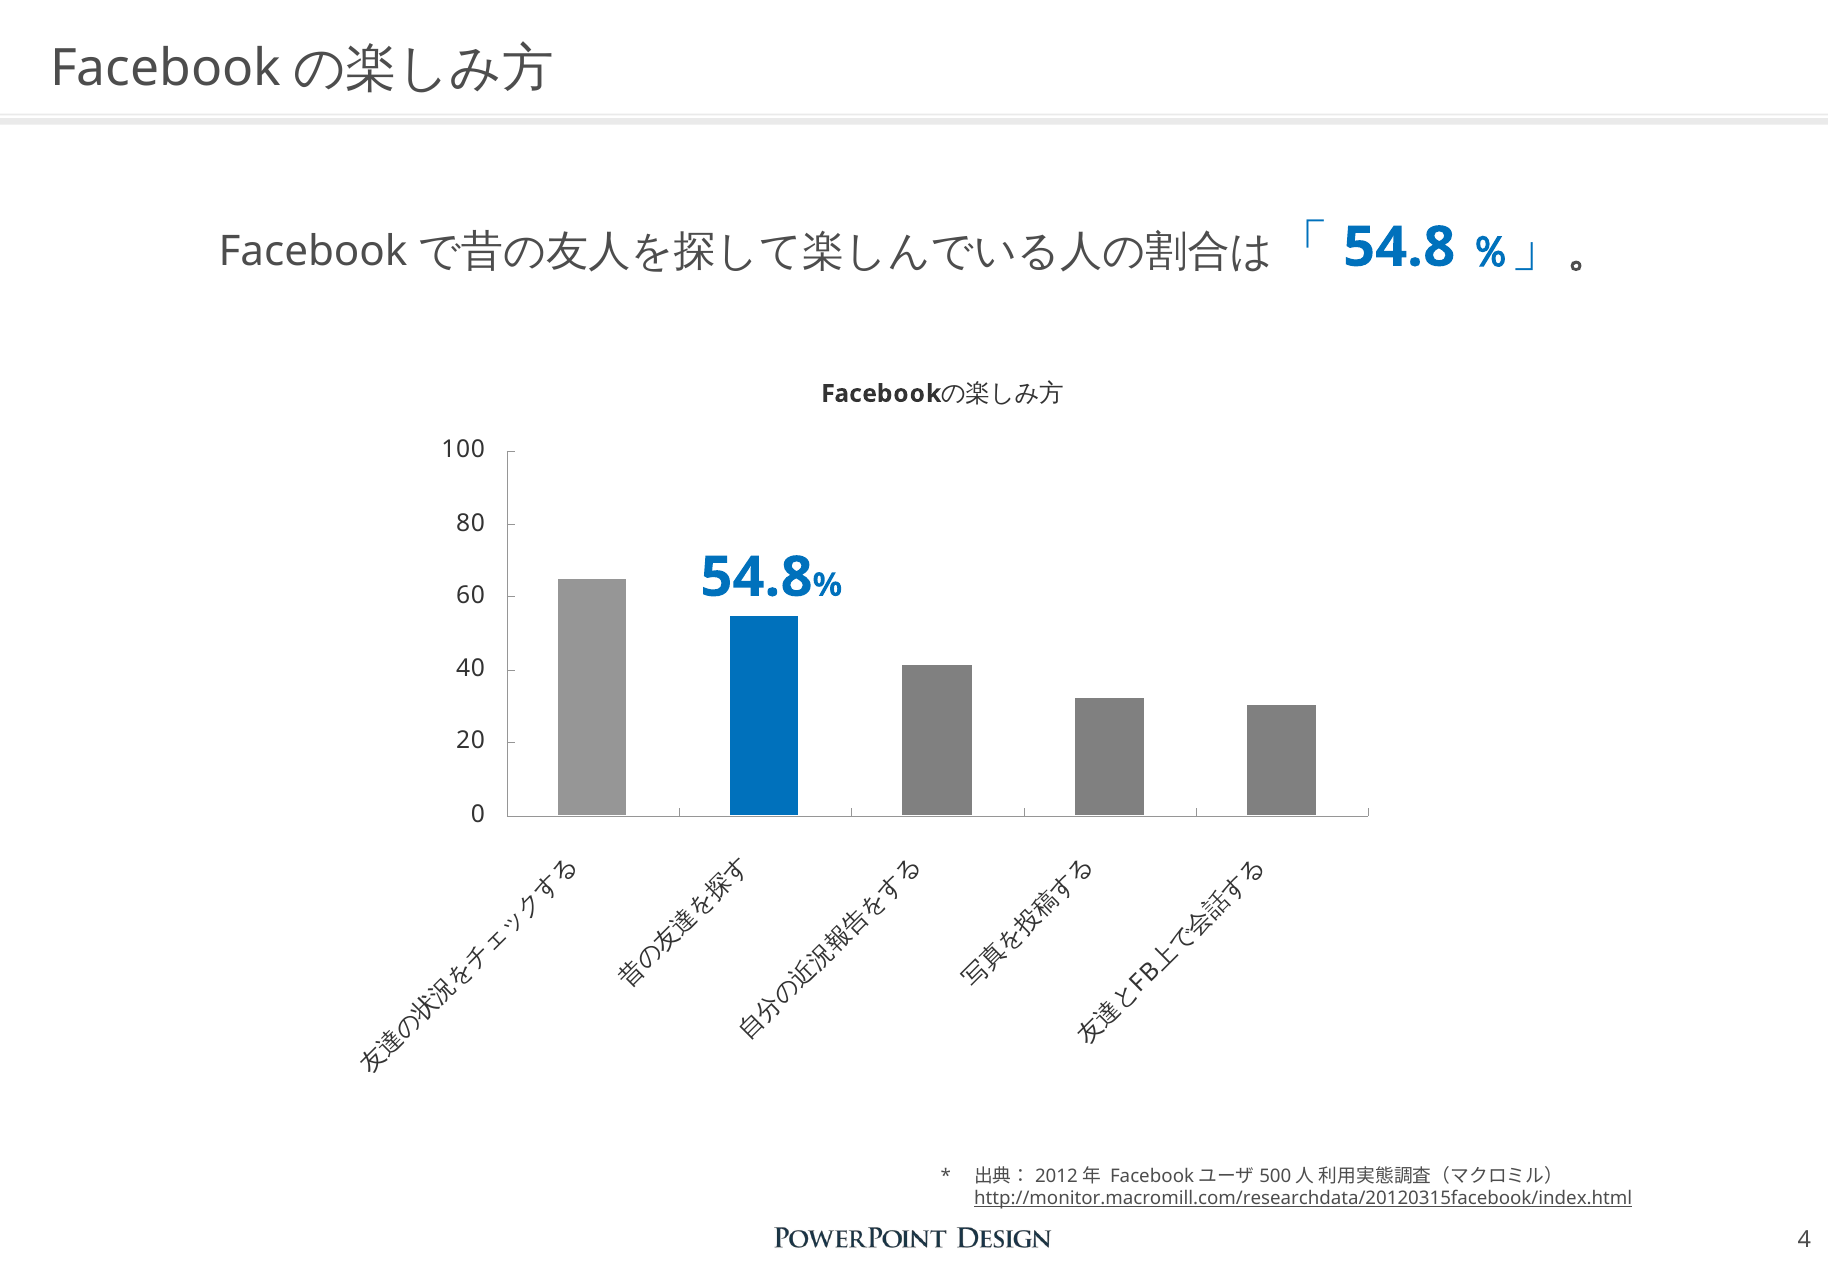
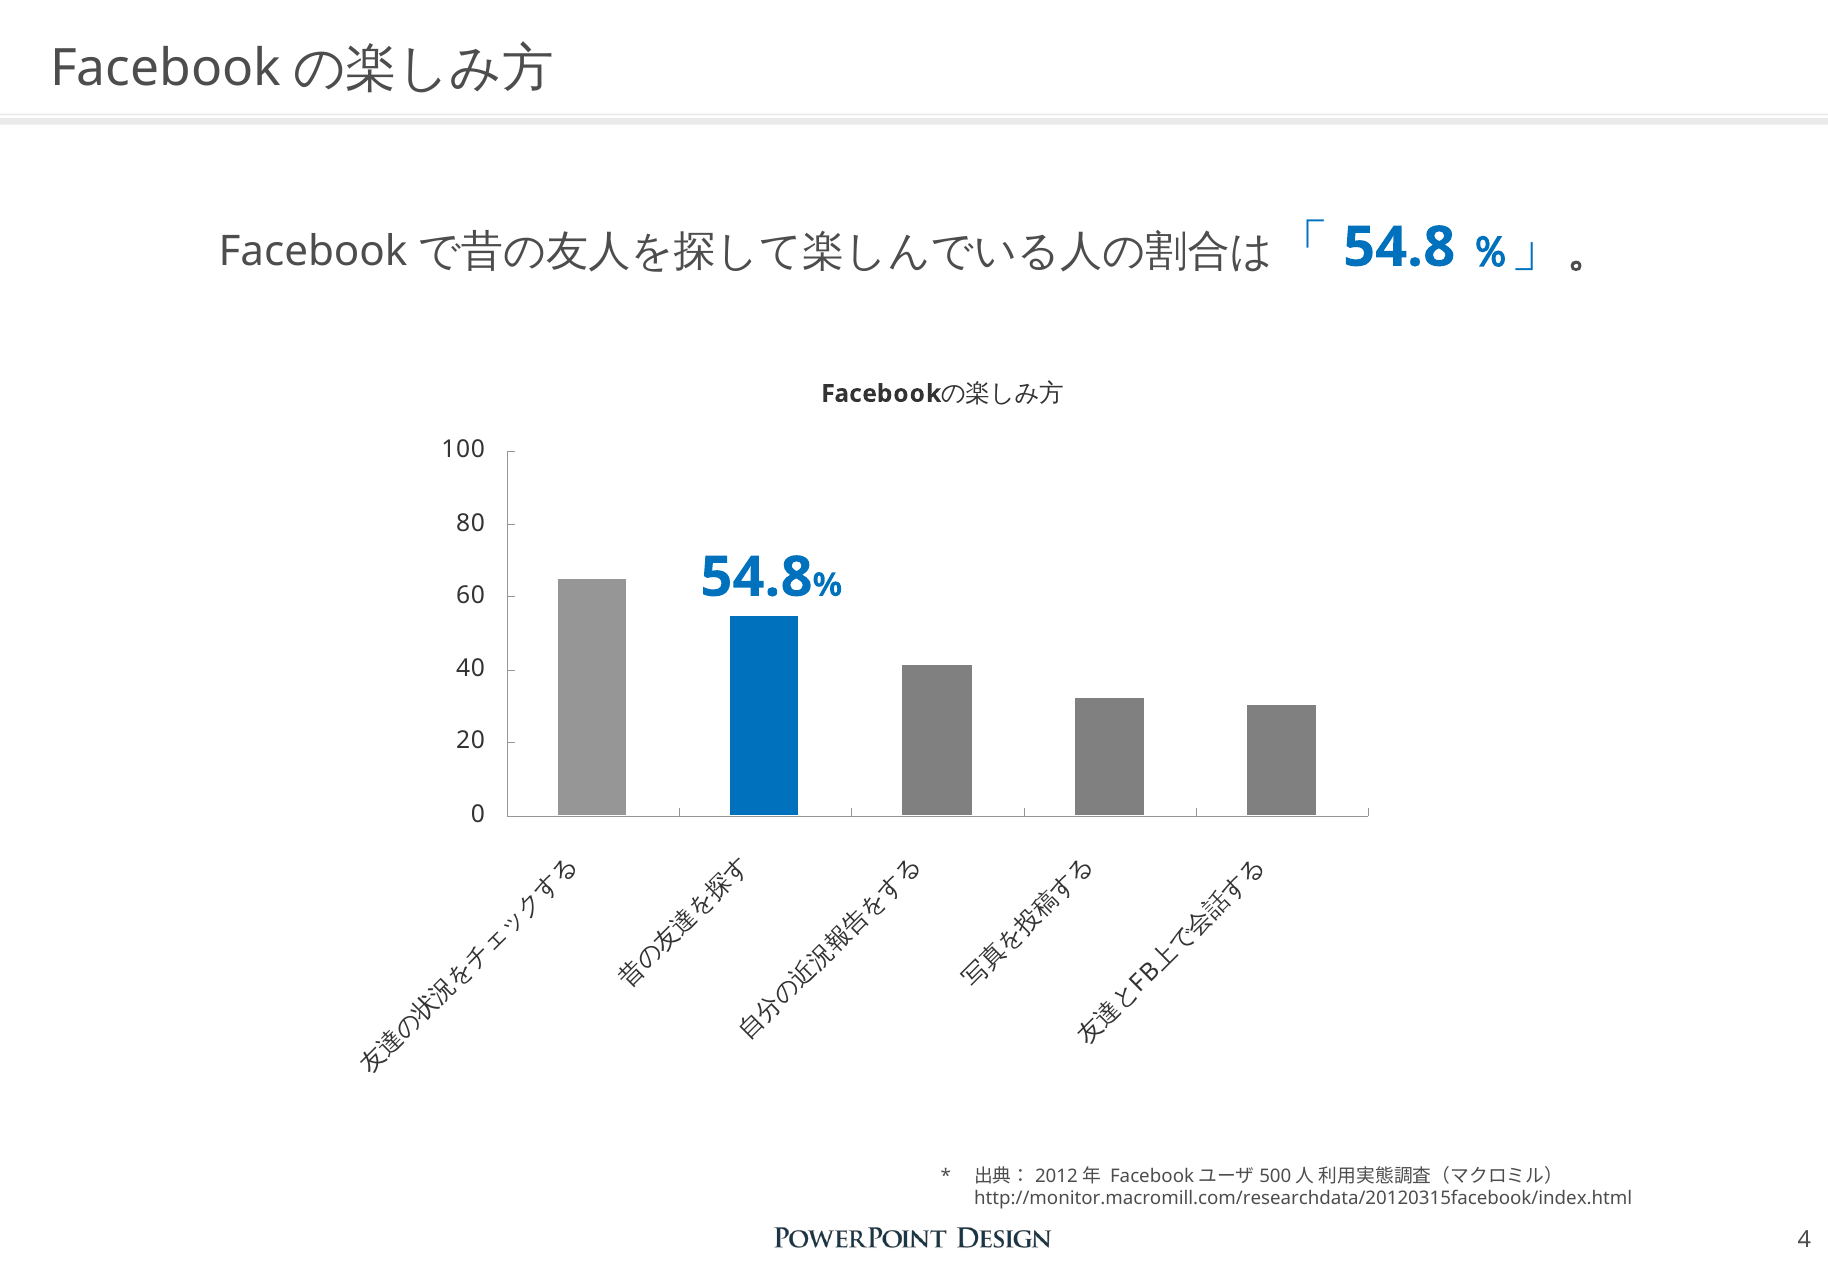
http://monitor.macromill.com/researchdata/20120315facebook/index.html underline: present -> none (1303, 1199)
